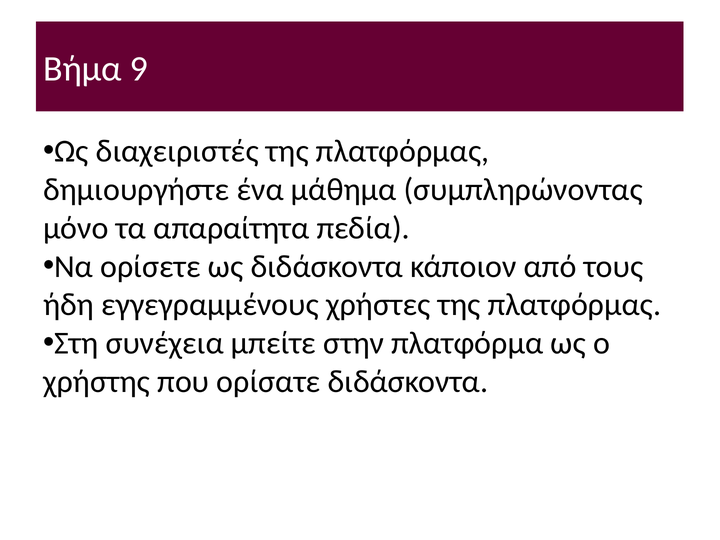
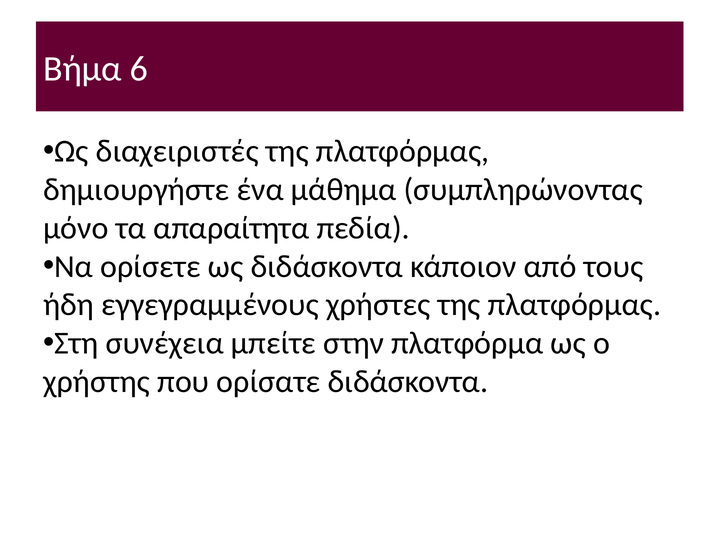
9: 9 -> 6 (139, 69)
